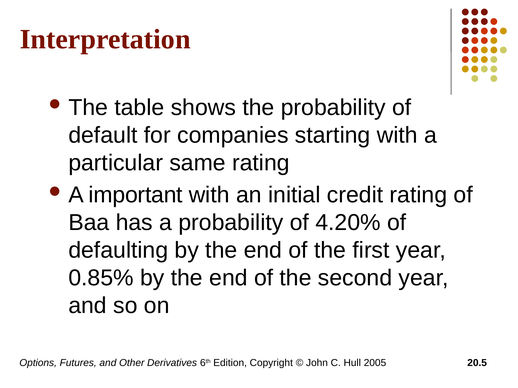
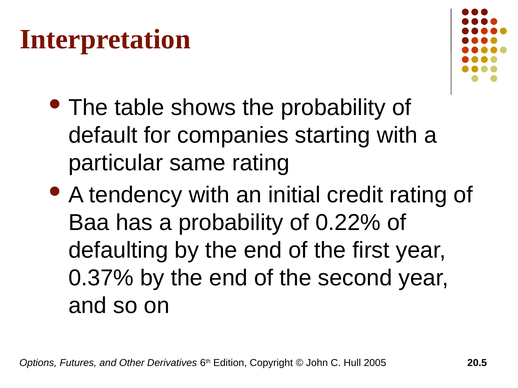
important: important -> tendency (136, 195)
4.20%: 4.20% -> 0.22% (348, 223)
0.85%: 0.85% -> 0.37% (101, 278)
